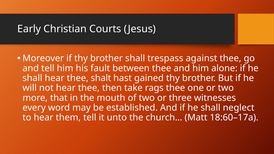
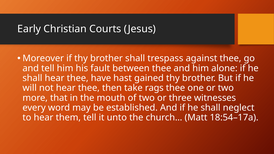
shalt: shalt -> have (101, 78)
18:60–17a: 18:60–17a -> 18:54–17a (234, 118)
